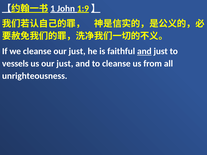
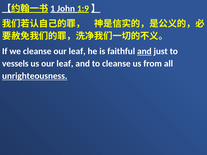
just: just -> leaf (77, 51)
us our just: just -> leaf (65, 64)
unrighteousness underline: none -> present (35, 76)
